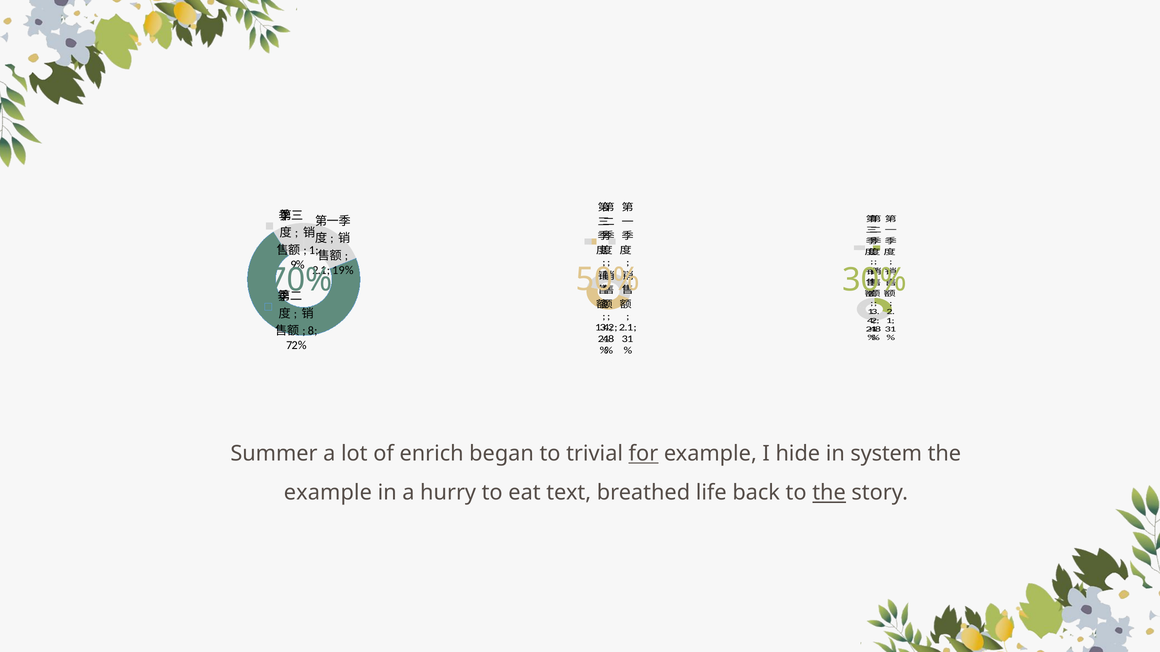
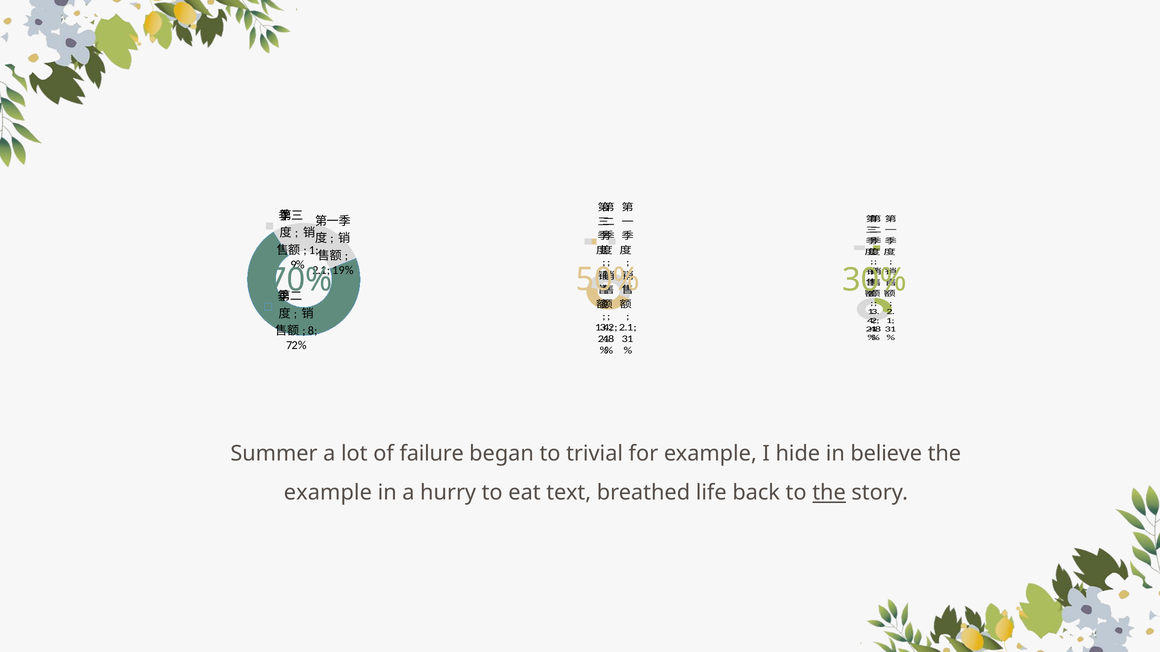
enrich: enrich -> failure (432, 454)
for underline: present -> none (643, 454)
system: system -> believe (886, 454)
